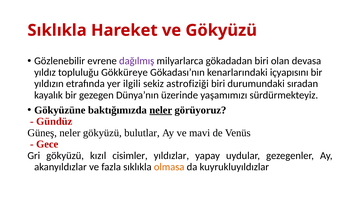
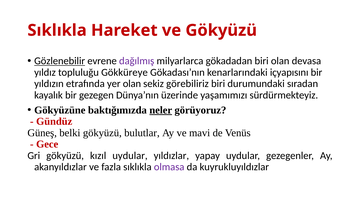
Gözlenebilir underline: none -> present (60, 61)
yer ilgili: ilgili -> olan (132, 83)
astrofiziği: astrofiziği -> görebiliriz (188, 83)
Güneş neler: neler -> belki (70, 133)
kızıl cisimler: cisimler -> uydular (130, 155)
olmasa colour: orange -> purple (169, 166)
